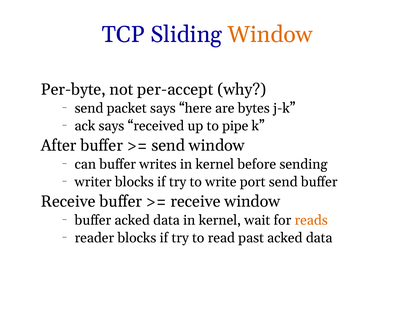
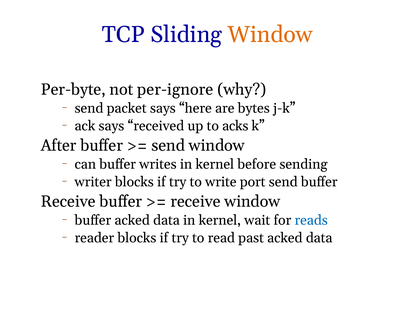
per-accept: per-accept -> per-ignore (175, 89)
pipe: pipe -> acks (235, 126)
reads colour: orange -> blue (311, 221)
